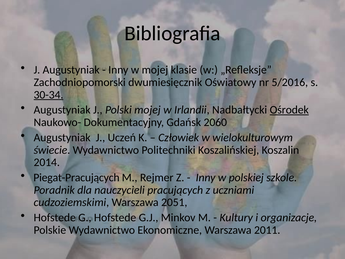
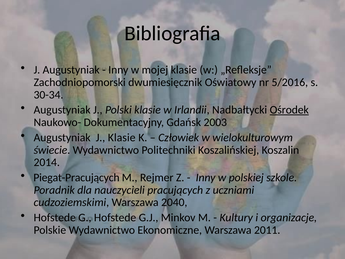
30-34 underline: present -> none (48, 95)
Polski mojej: mojej -> klasie (148, 110)
2060: 2060 -> 2003 (215, 122)
J Uczeń: Uczeń -> Klasie (122, 137)
2051: 2051 -> 2040 (174, 202)
